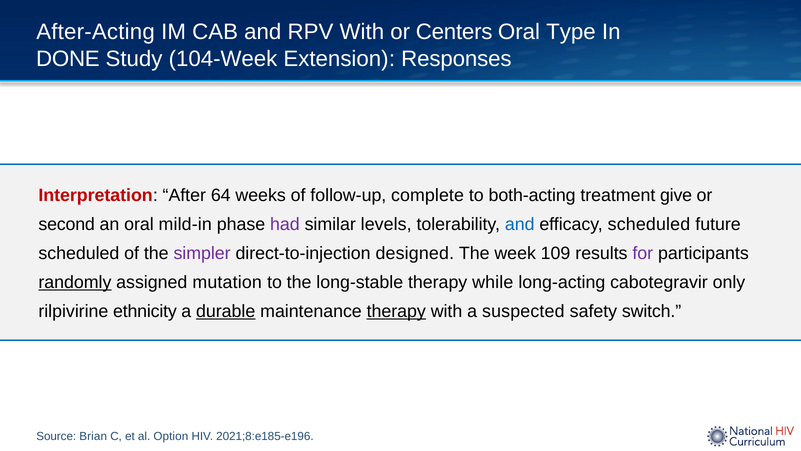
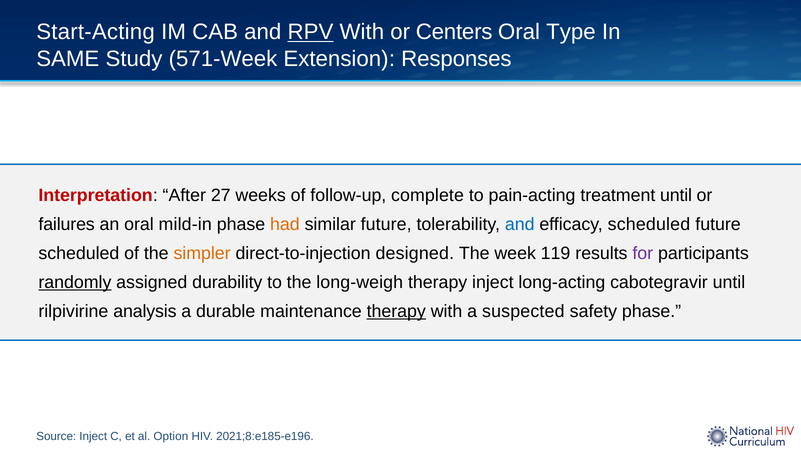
After-Acting: After-Acting -> Start-Acting (96, 32)
RPV underline: none -> present (310, 32)
DONE: DONE -> SAME (68, 59)
104-Week: 104-Week -> 571-Week (223, 59)
64: 64 -> 27 (221, 195)
both-acting: both-acting -> pain-acting (532, 195)
treatment give: give -> until (676, 195)
second: second -> failures (67, 224)
had colour: purple -> orange (285, 224)
similar levels: levels -> future (386, 224)
simpler colour: purple -> orange (202, 253)
109: 109 -> 119 (556, 253)
mutation: mutation -> durability (227, 282)
long-stable: long-stable -> long-weigh (360, 282)
therapy while: while -> inject (493, 282)
cabotegravir only: only -> until (729, 282)
ethnicity: ethnicity -> analysis (145, 311)
durable underline: present -> none (226, 311)
safety switch: switch -> phase (652, 311)
Source Brian: Brian -> Inject (93, 436)
